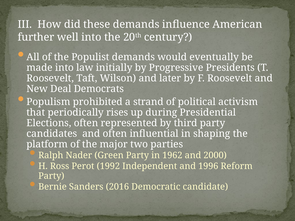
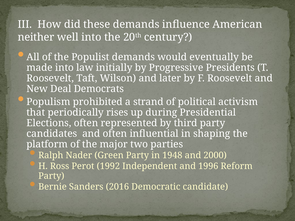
further: further -> neither (36, 37)
1962: 1962 -> 1948 (172, 156)
